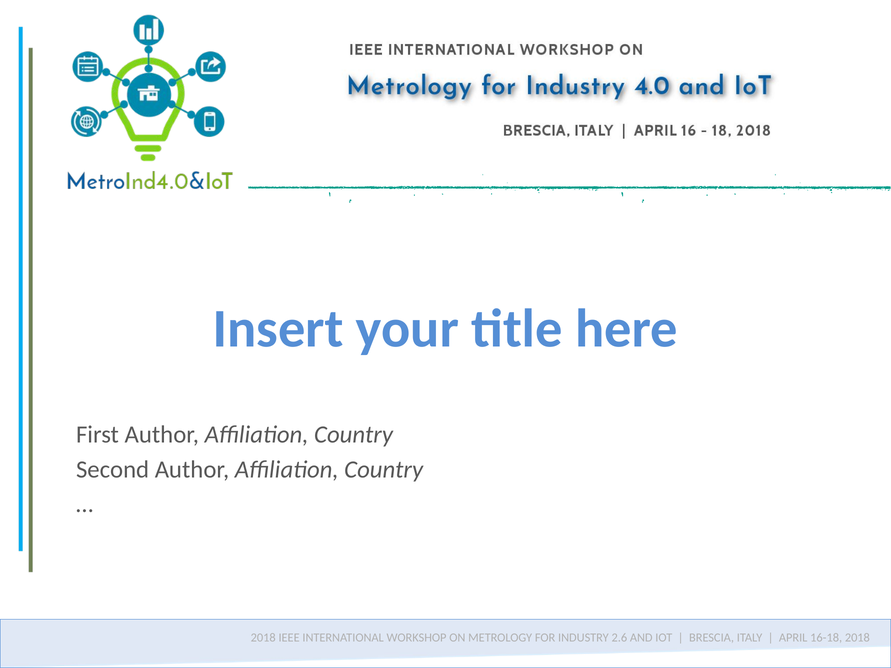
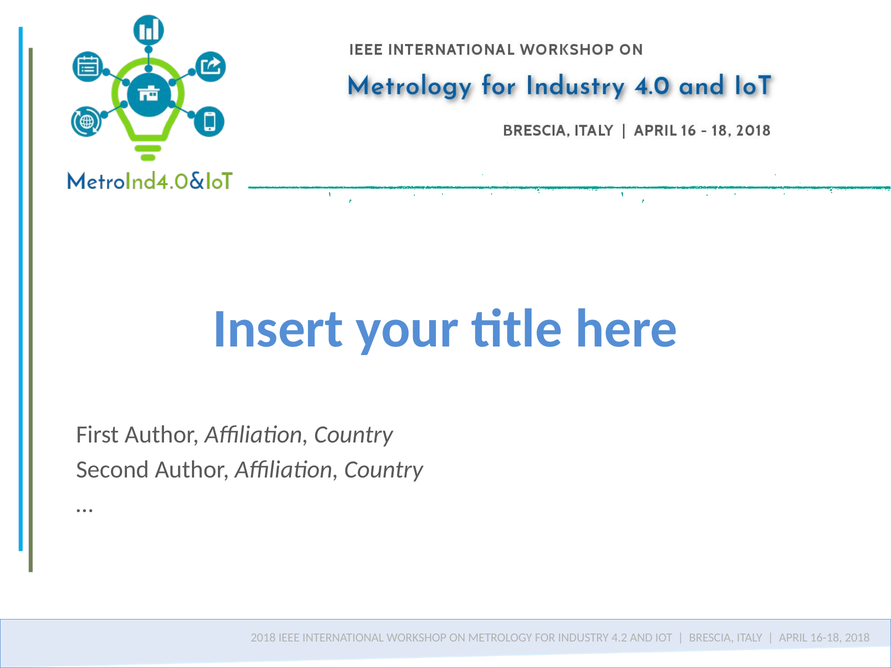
2.6: 2.6 -> 4.2 (619, 638)
